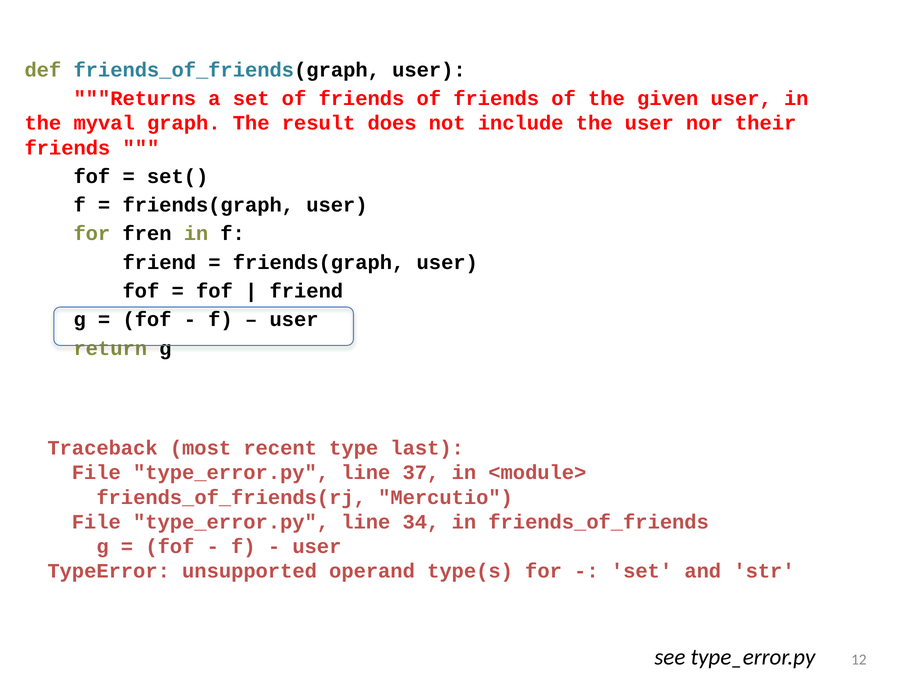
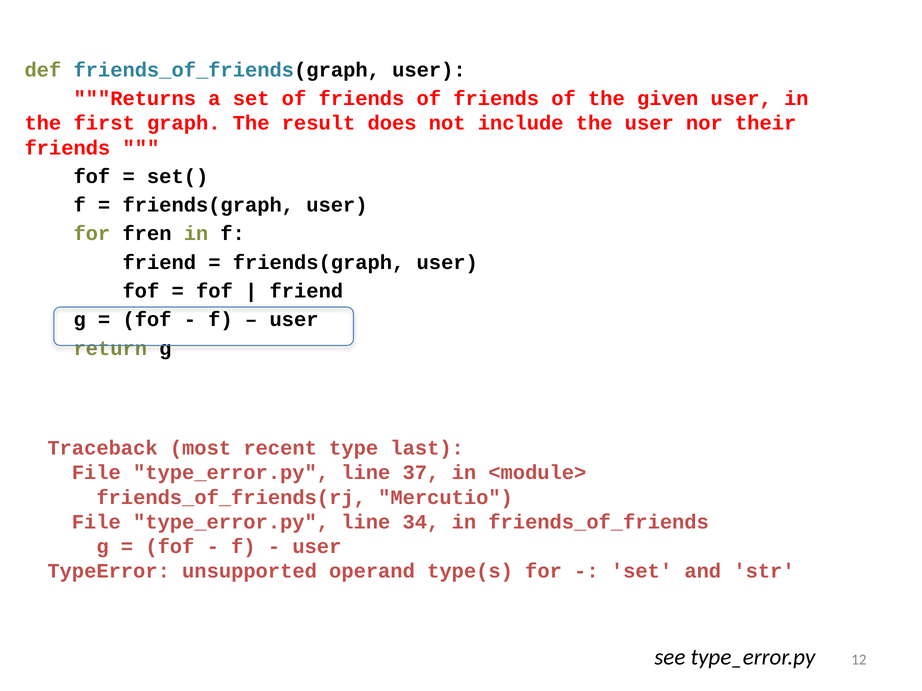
myval: myval -> first (104, 123)
